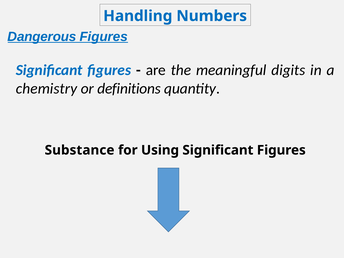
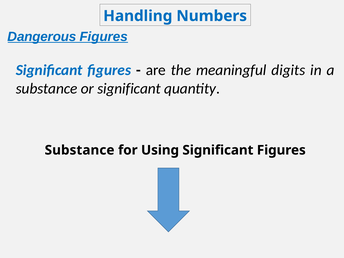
chemistry: chemistry -> substance (47, 88)
or definitions: definitions -> significant (129, 88)
